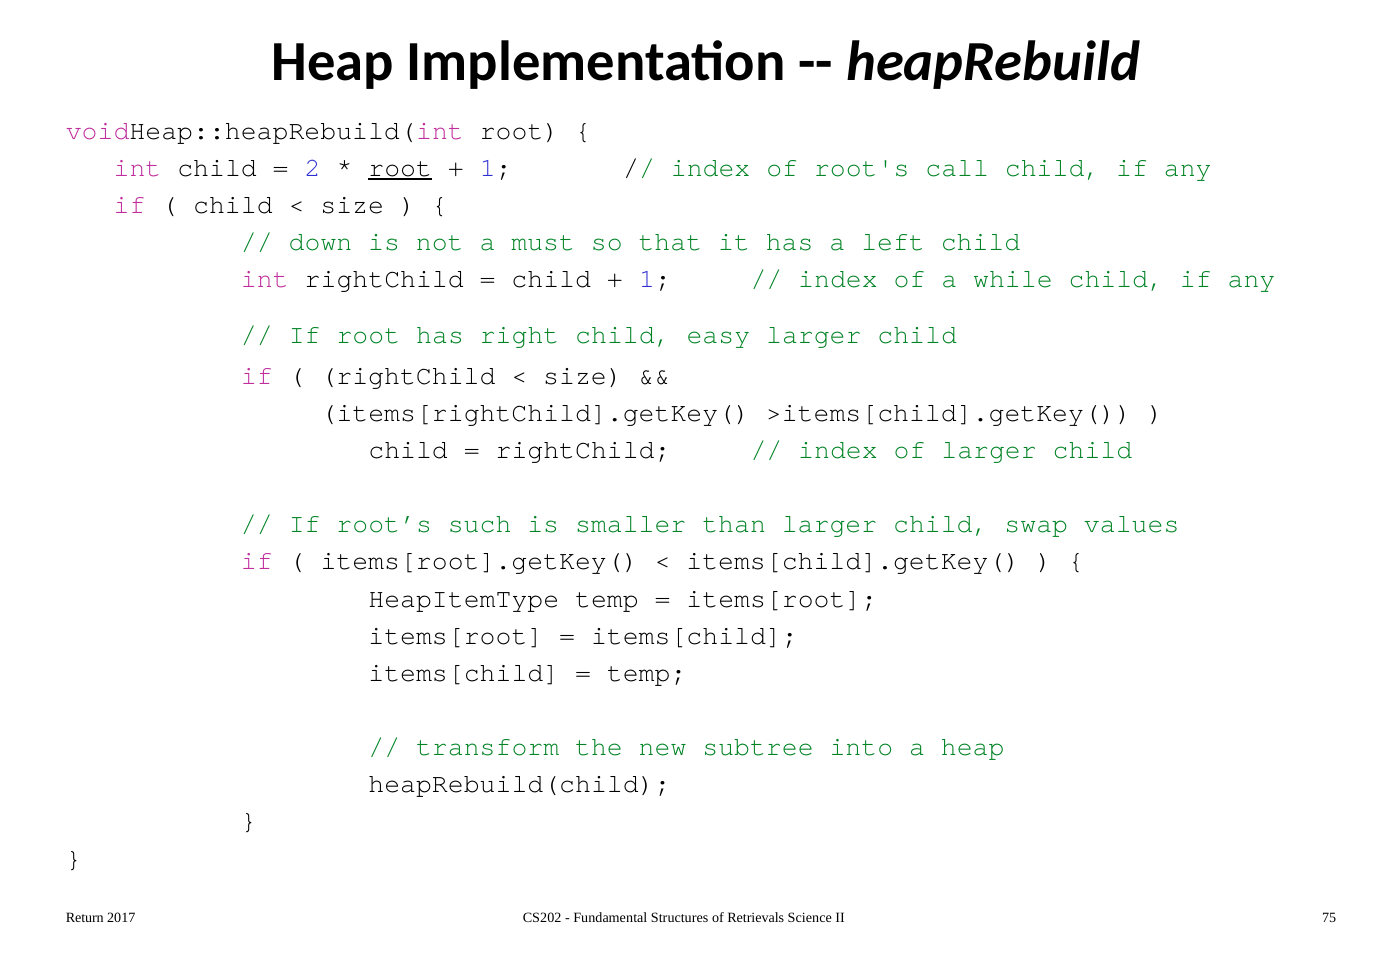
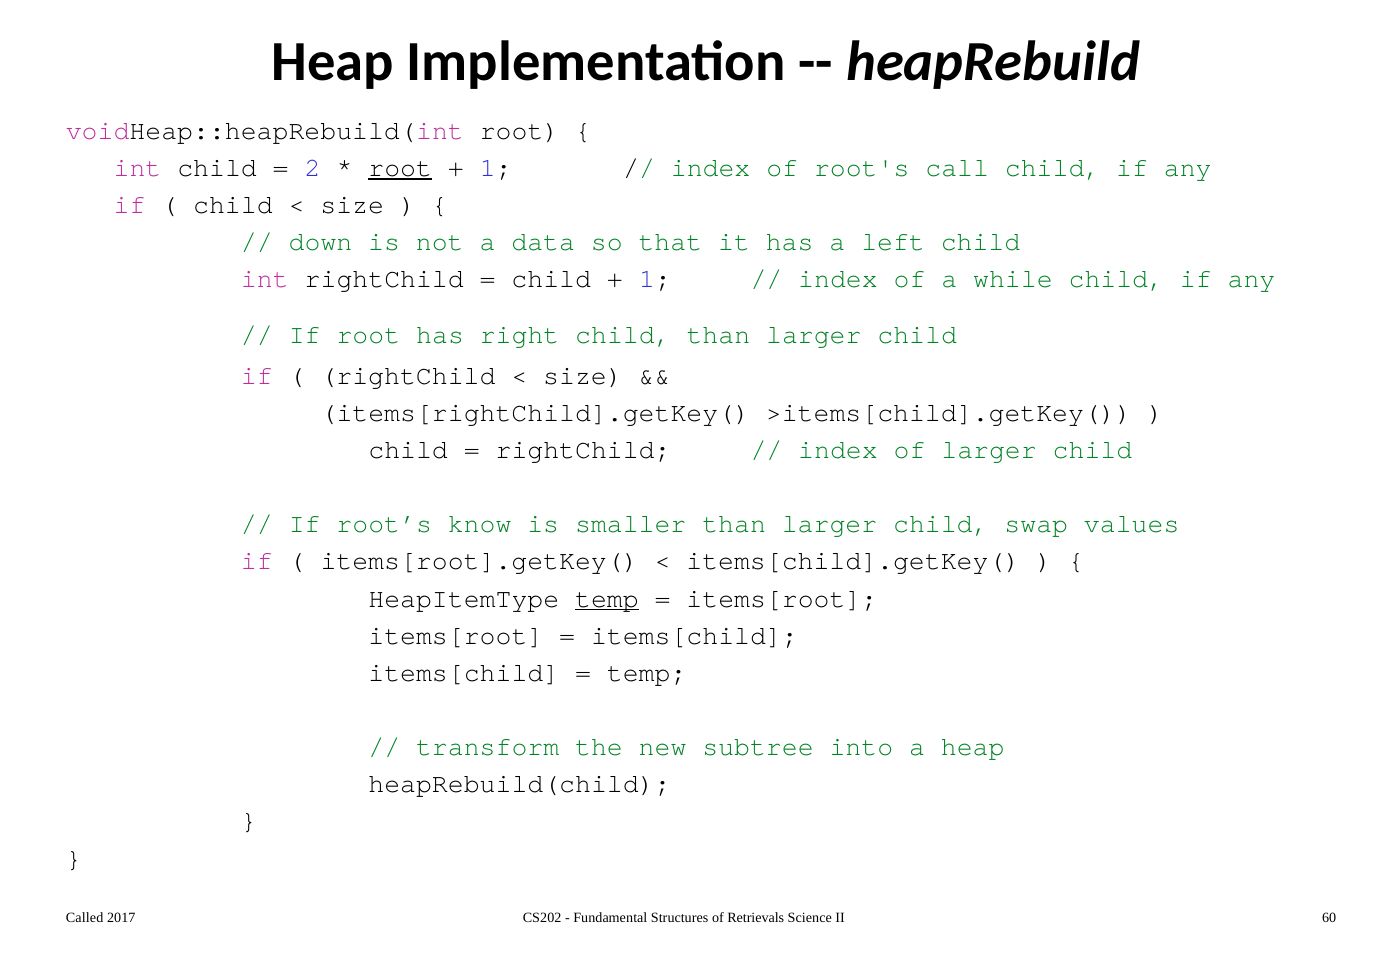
must: must -> data (543, 242)
child easy: easy -> than (718, 335)
such: such -> know (480, 524)
temp underline: none -> present (607, 599)
Return: Return -> Called (85, 918)
75: 75 -> 60 (1329, 918)
